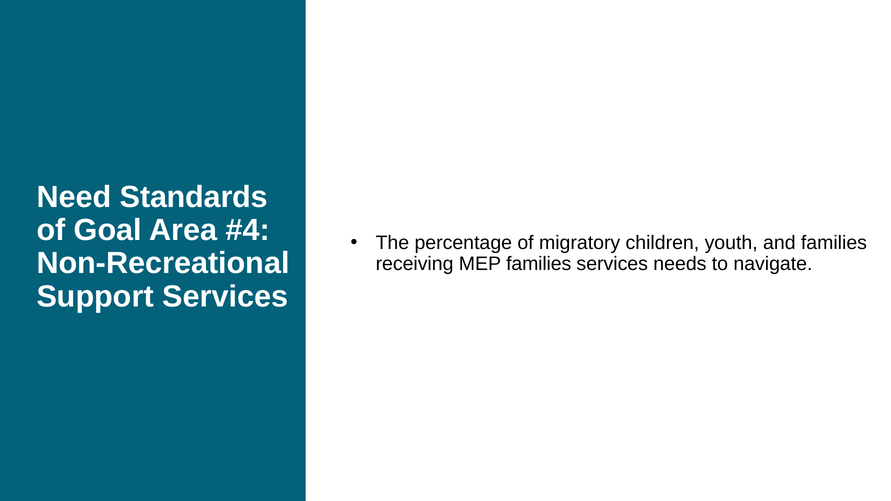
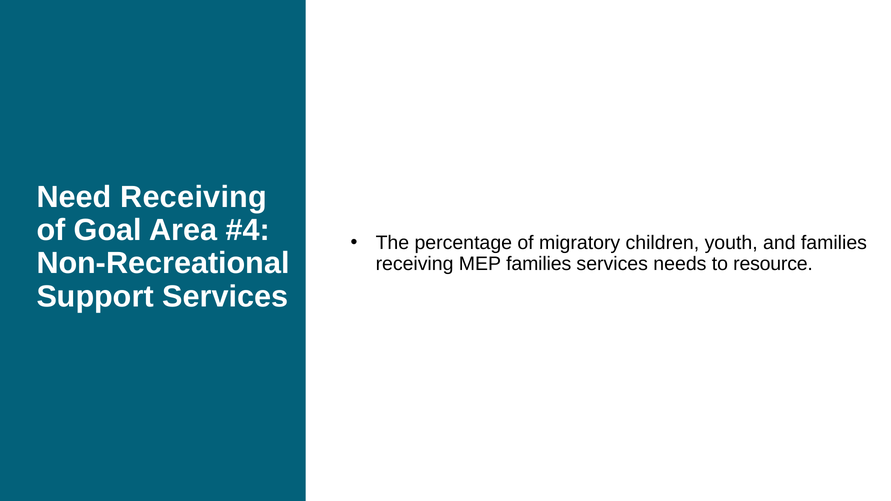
Need Standards: Standards -> Receiving (194, 197)
navigate: navigate -> resource (773, 264)
